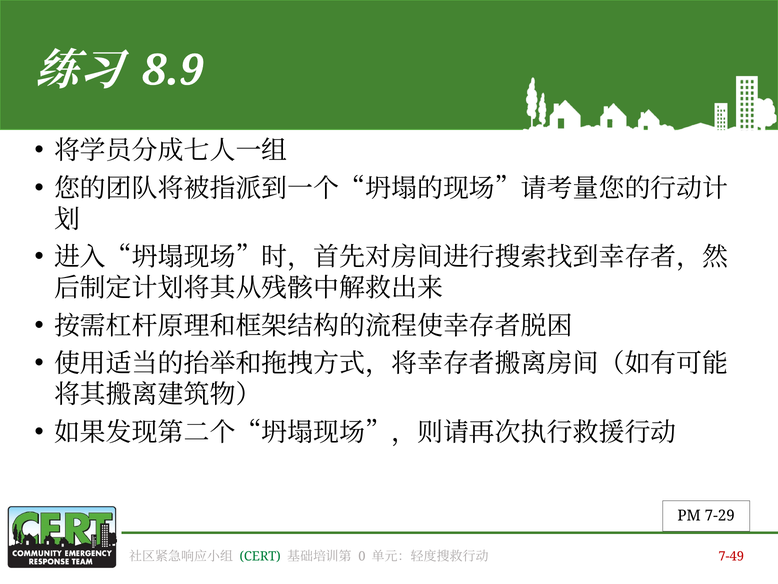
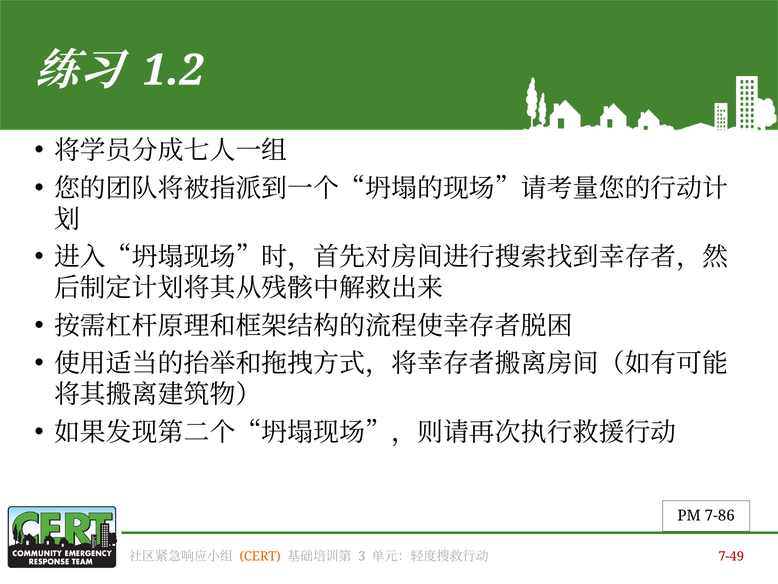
8.9: 8.9 -> 1.2 (173, 70)
7-29: 7-29 -> 7-86 (720, 515)
CERT colour: green -> orange (260, 556)
0: 0 -> 3 (362, 556)
